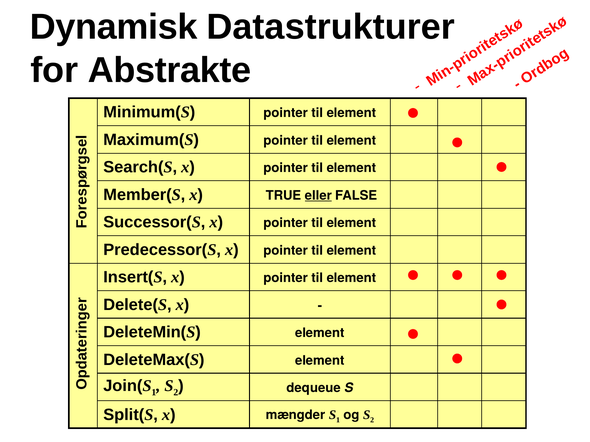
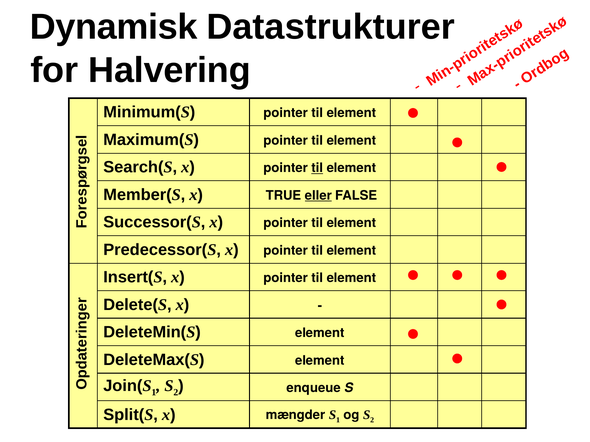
Abstrakte: Abstrakte -> Halvering (170, 70)
til underline: none -> present (317, 168)
dequeue: dequeue -> enqueue (314, 388)
